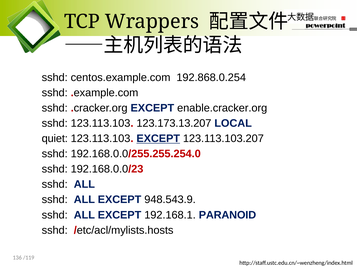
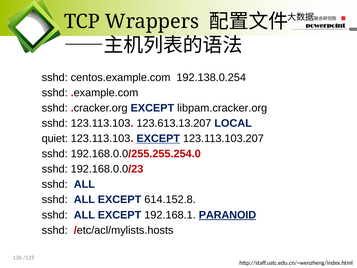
192.868.0.254: 192.868.0.254 -> 192.138.0.254 (211, 77)
enable.cracker.org: enable.cracker.org -> libpam.cracker.org (222, 108)
123.173.13.207: 123.173.13.207 -> 123.613.13.207 (174, 123)
948.543.9: 948.543.9 -> 614.152.8 (170, 199)
PARANOID underline: none -> present (227, 215)
